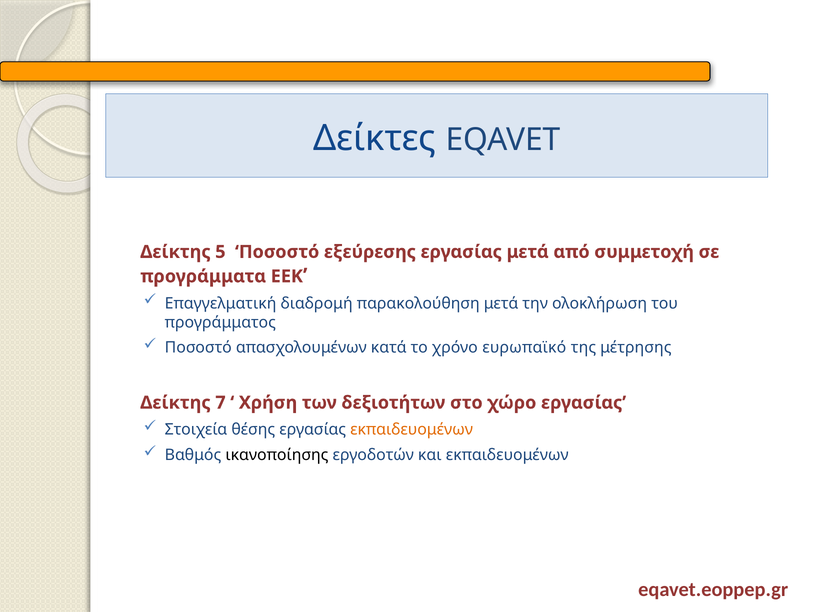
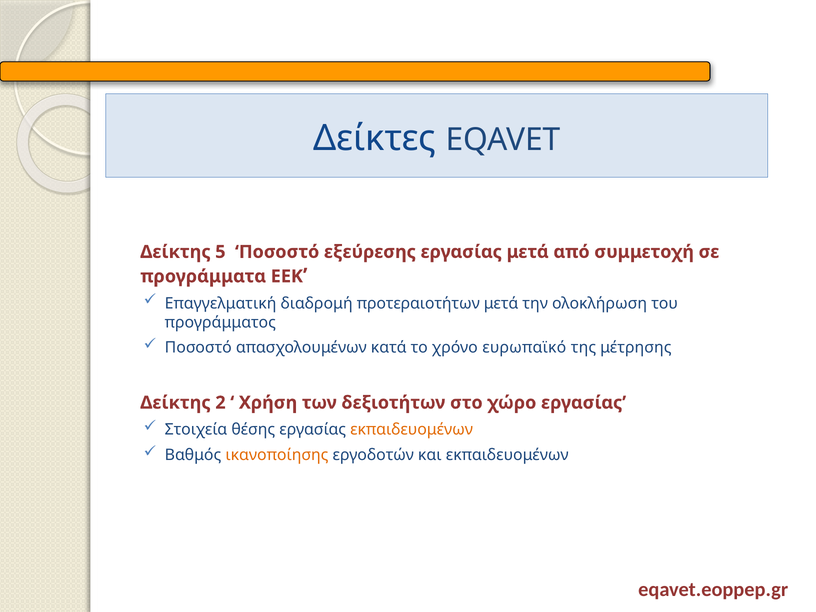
παρακολούθηση: παρακολούθηση -> προτεραιοτήτων (418, 303)
7: 7 -> 2 (220, 403)
ικανοποίησης colour: black -> orange (277, 455)
